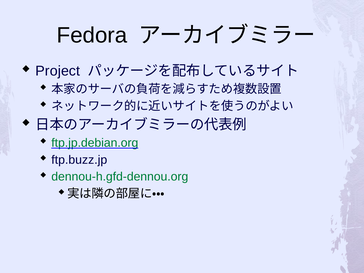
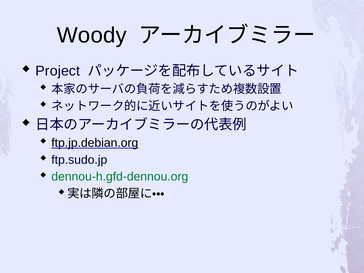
Fedora: Fedora -> Woody (92, 35)
ftp.jp.debian.org colour: green -> black (95, 143)
ftp.buzz.jp: ftp.buzz.jp -> ftp.sudo.jp (79, 160)
